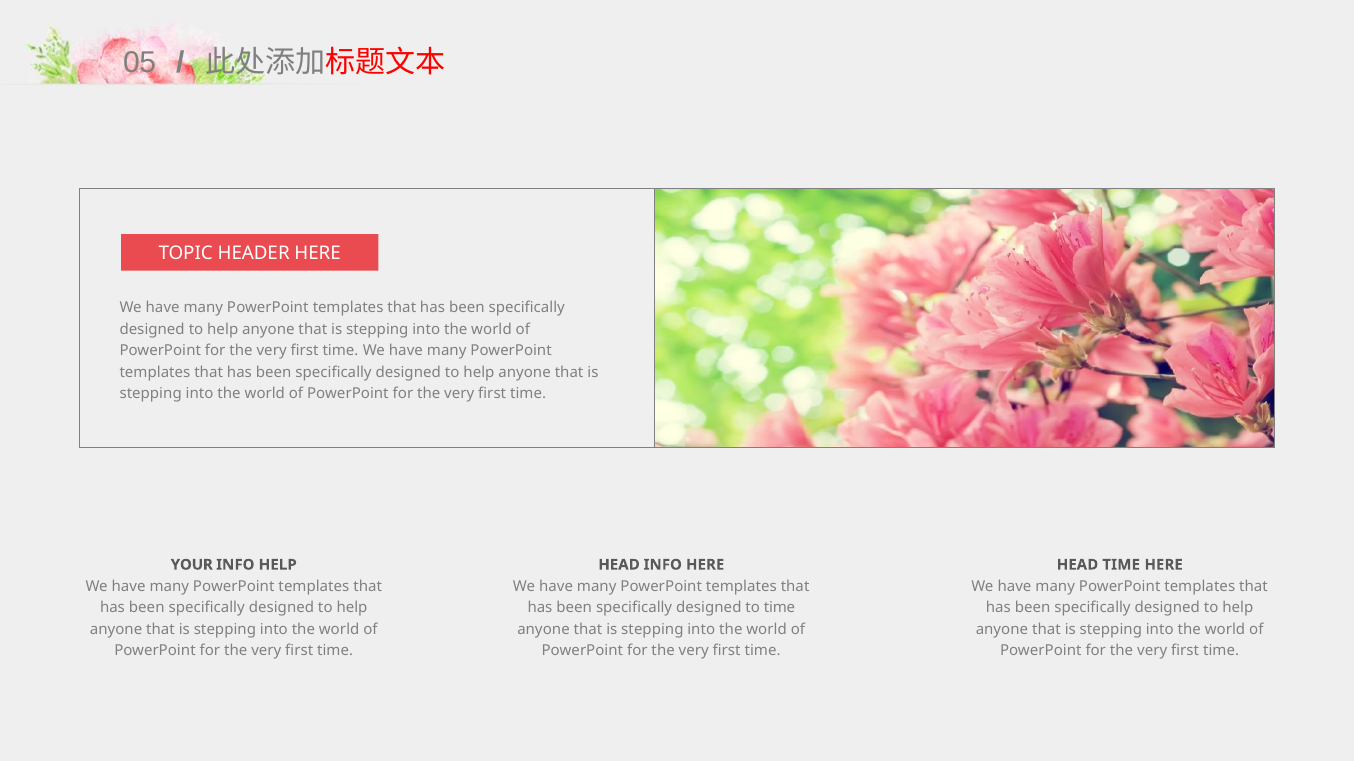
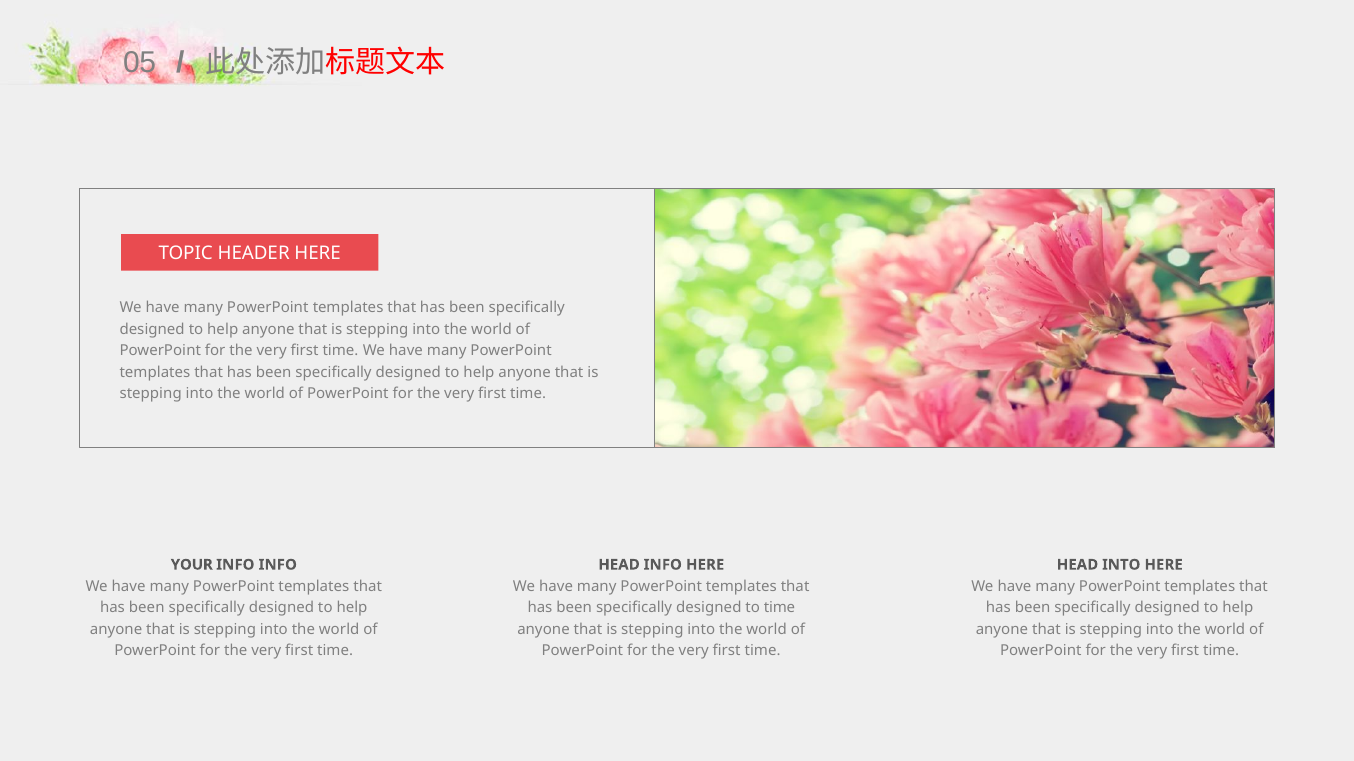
INFO HELP: HELP -> INFO (278, 565)
HEAD TIME: TIME -> INTO (1121, 565)
